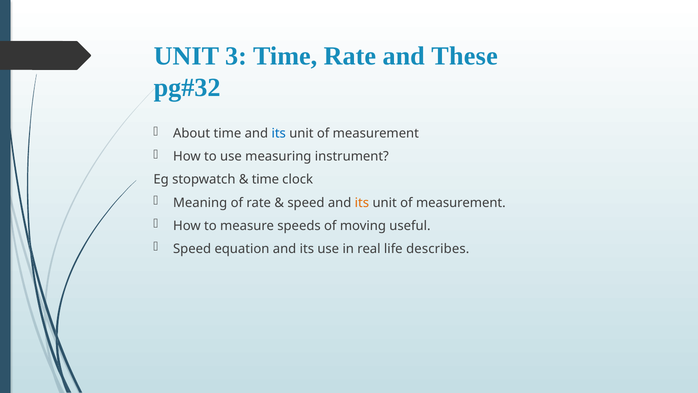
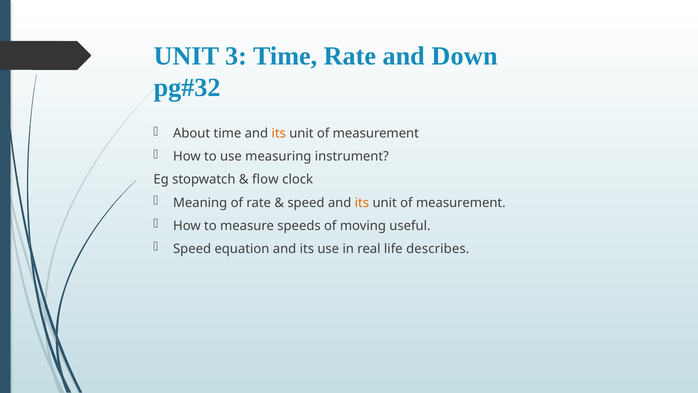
These: These -> Down (465, 56)
its colour: blue -> orange (279, 134)
time: time -> flow (265, 180)
